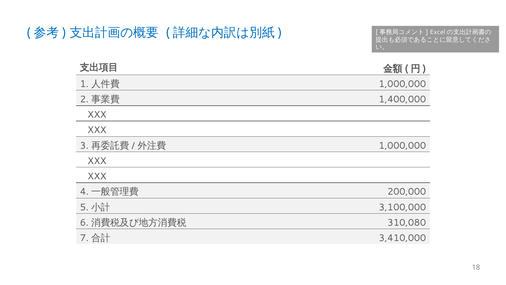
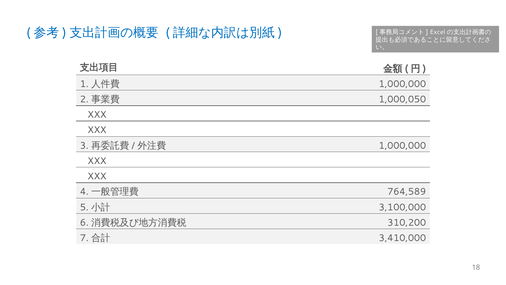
1,400,000: 1,400,000 -> 1,000,050 (402, 99)
200,000: 200,000 -> 764,589 (407, 192)
310,080: 310,080 -> 310,200 (407, 222)
